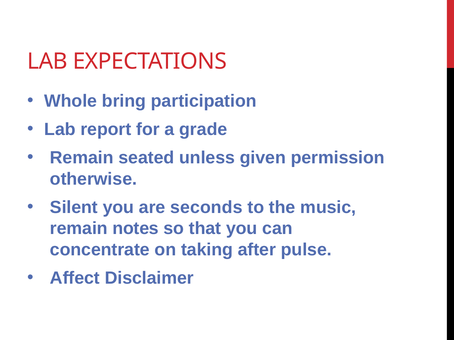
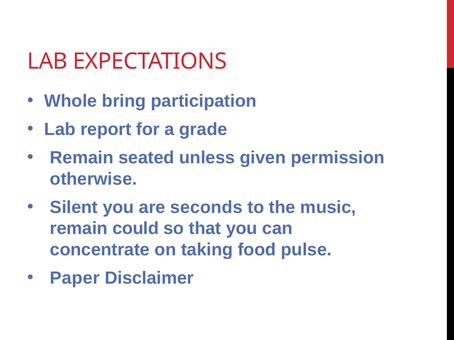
notes: notes -> could (136, 229)
after: after -> food (257, 250)
Affect: Affect -> Paper (75, 278)
